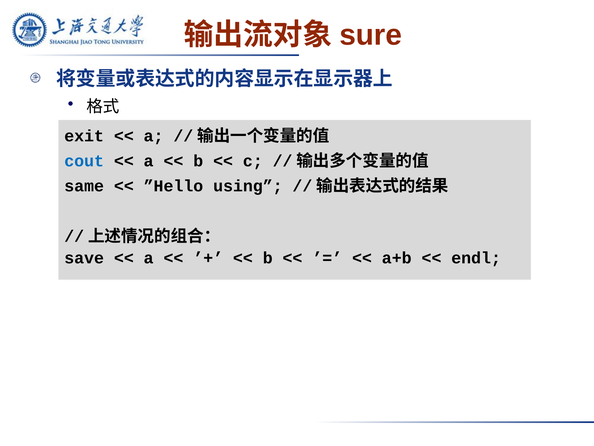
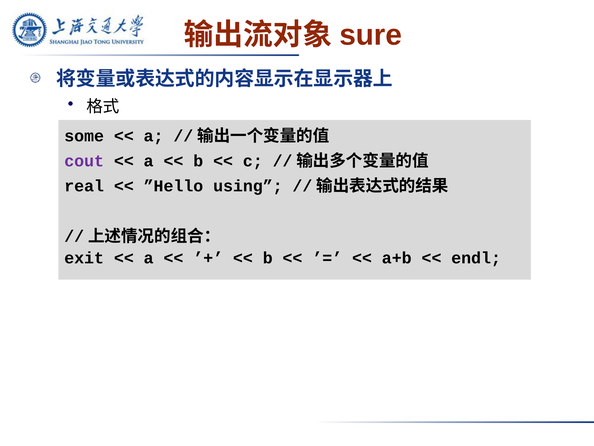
exit: exit -> some (84, 136)
cout colour: blue -> purple (84, 161)
same: same -> real (84, 186)
save: save -> exit (84, 258)
